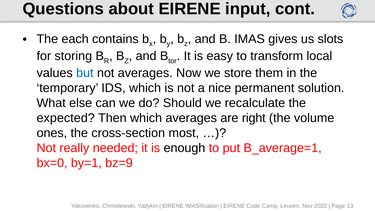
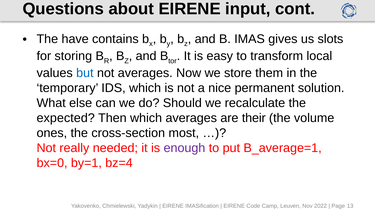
each: each -> have (75, 39)
right: right -> their (254, 118)
enough colour: black -> purple (184, 148)
bz=9: bz=9 -> bz=4 (119, 163)
